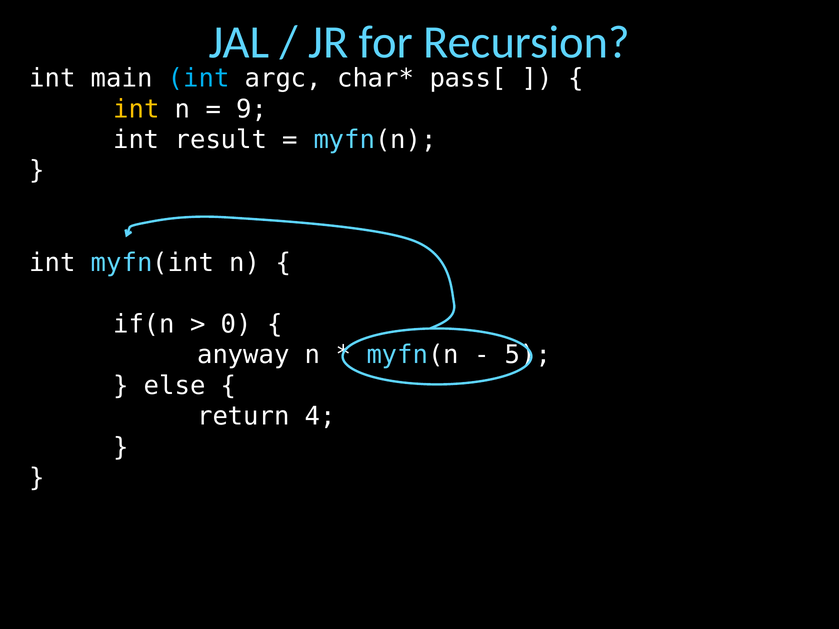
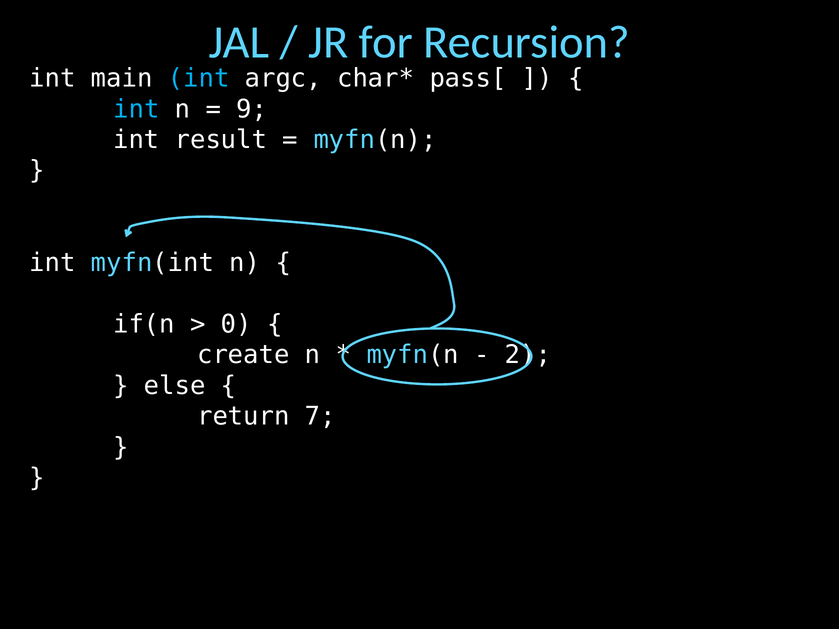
int colour: yellow -> light blue (136, 109)
anyway: anyway -> create (243, 355)
5: 5 -> 2 (528, 355)
4: 4 -> 7 (320, 417)
